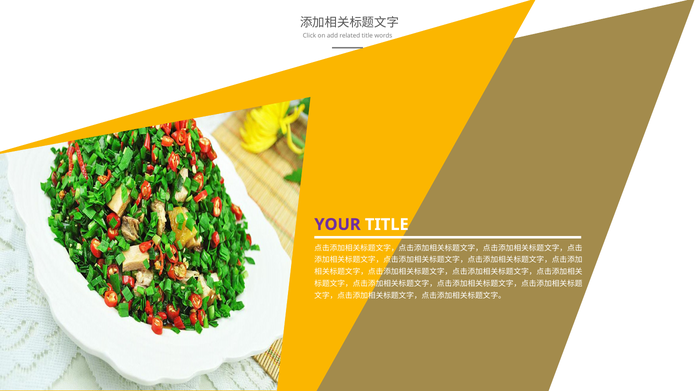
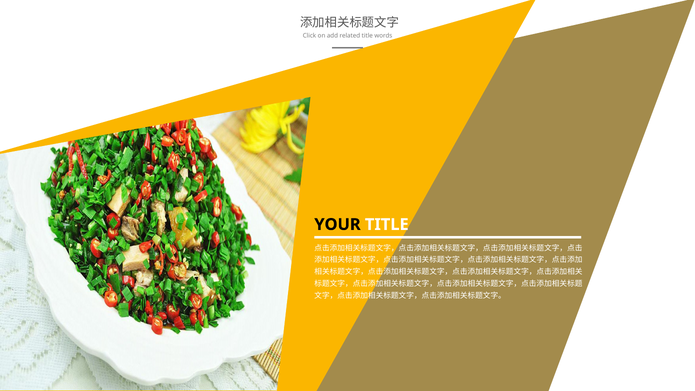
YOUR colour: purple -> black (337, 224)
